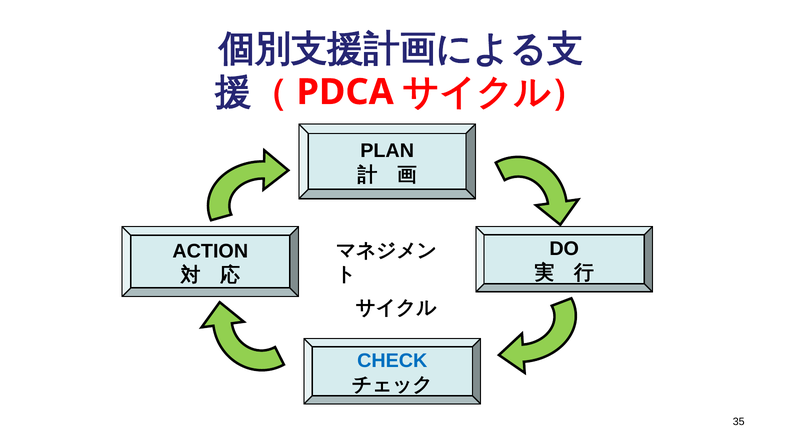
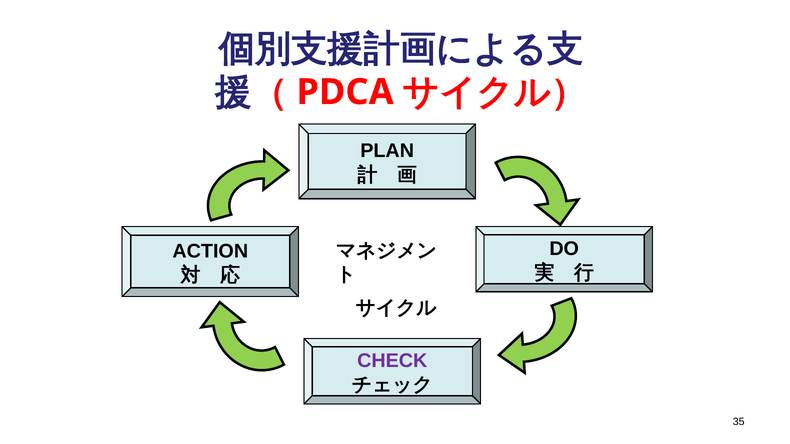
CHECK colour: blue -> purple (392, 361)
